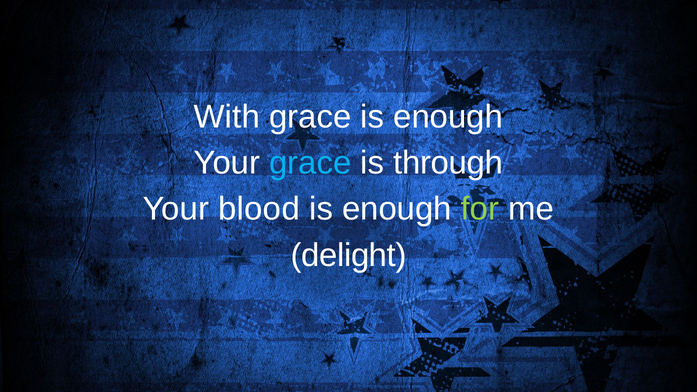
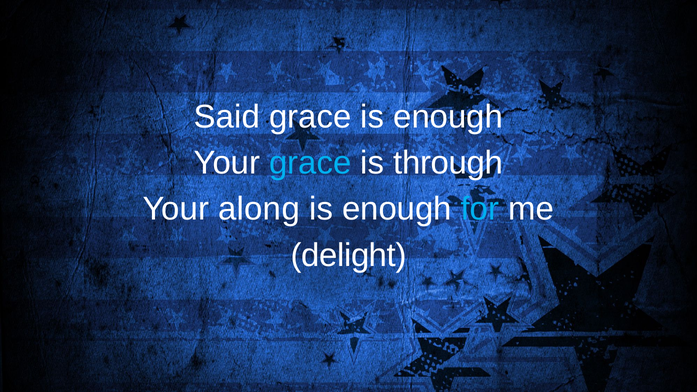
With: With -> Said (227, 117)
blood: blood -> along (259, 209)
for colour: light green -> light blue (480, 209)
